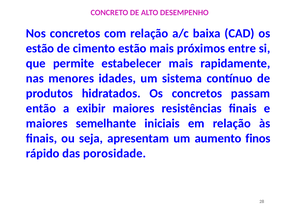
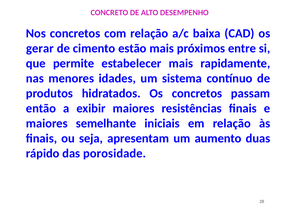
estão: estão -> gerar (40, 48)
finos: finos -> duas (258, 138)
